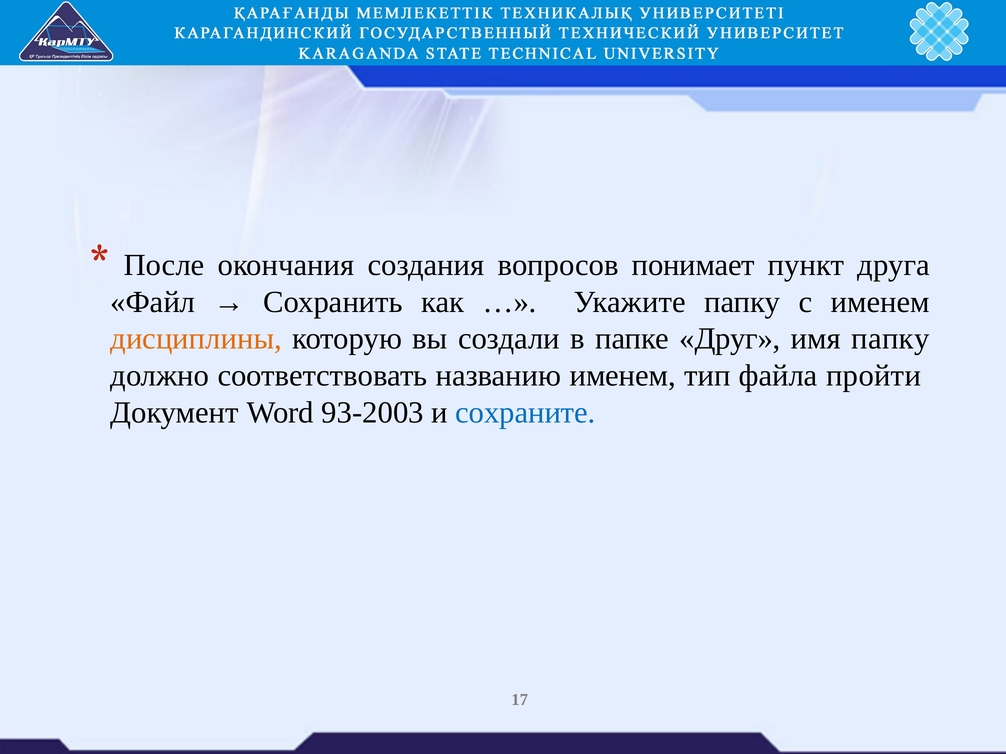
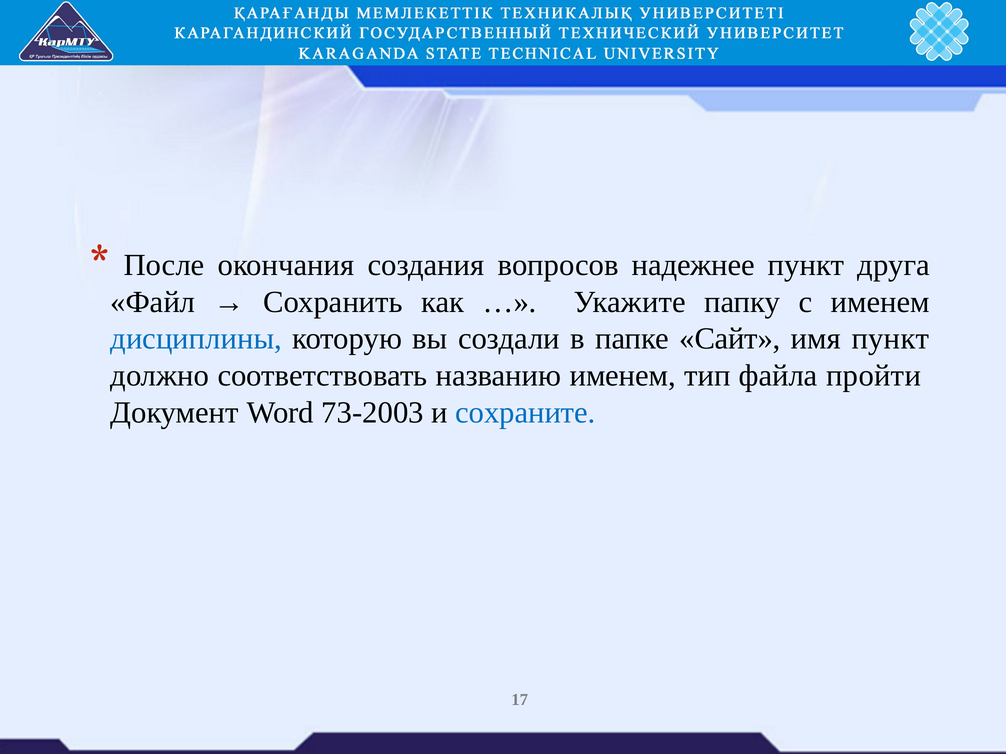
понимает: понимает -> надежнее (693, 265)
дисциплины colour: orange -> blue (196, 339)
Друг: Друг -> Сайт (730, 339)
имя папку: папку -> пункт (890, 339)
93-2003: 93-2003 -> 73-2003 (373, 413)
